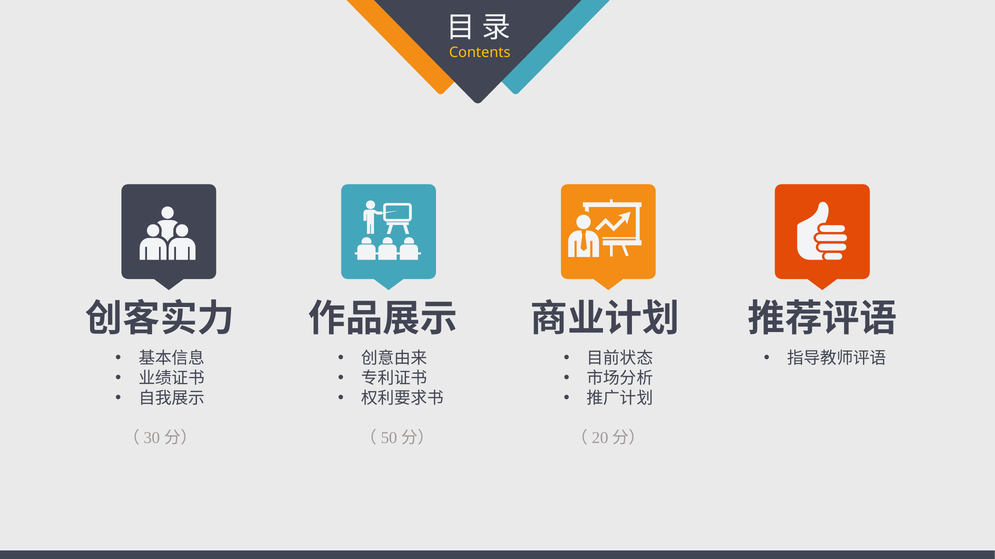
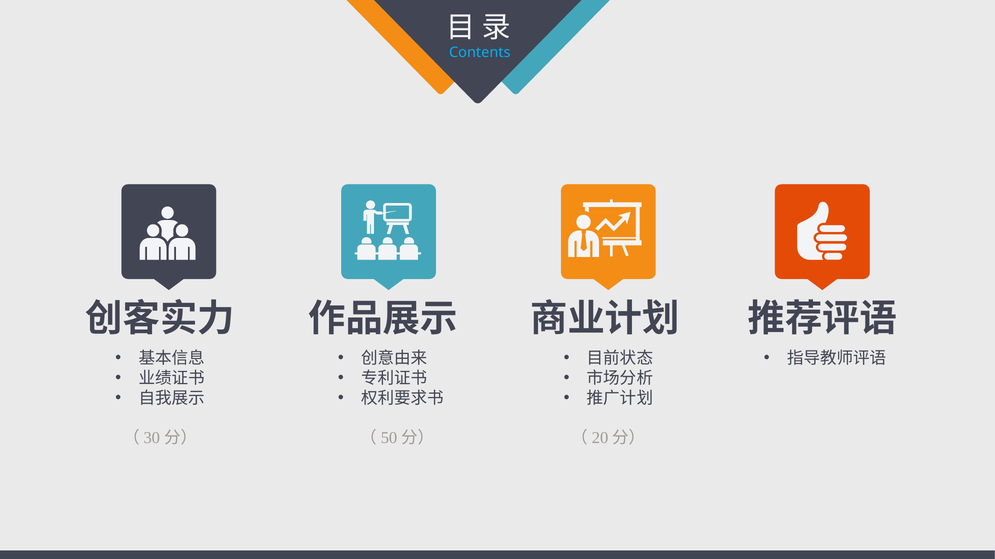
Contents colour: yellow -> light blue (480, 53)
